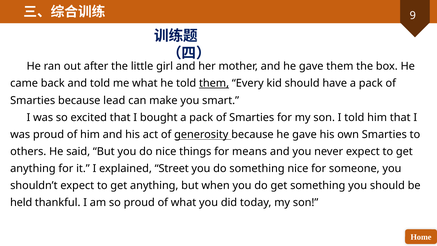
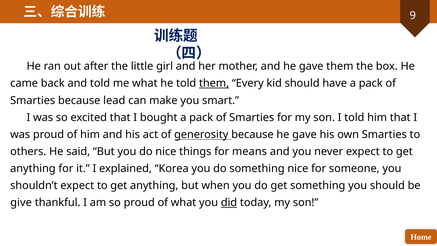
Street: Street -> Korea (172, 168)
held: held -> give (21, 203)
did underline: none -> present (229, 203)
